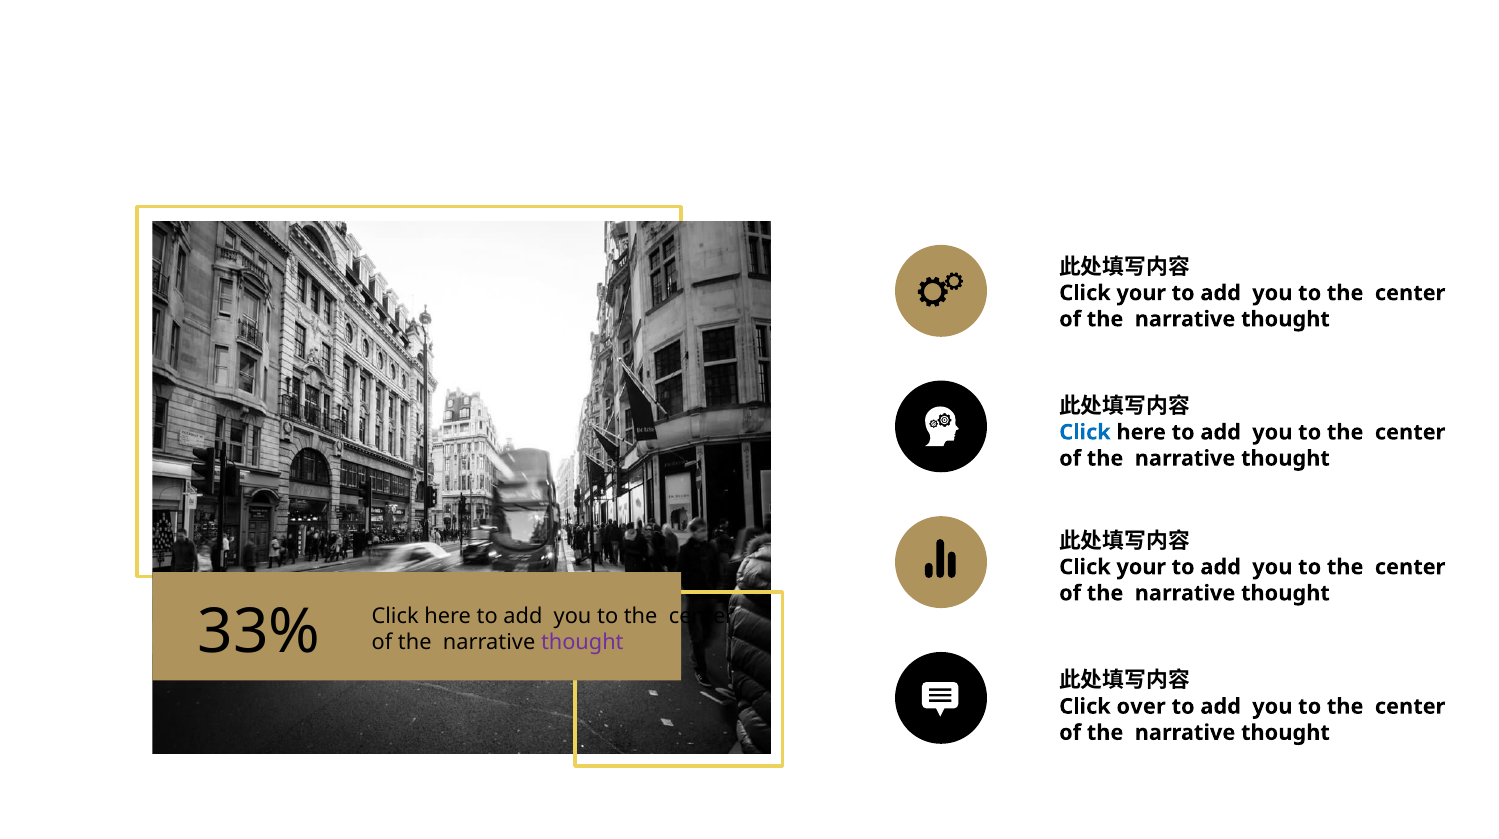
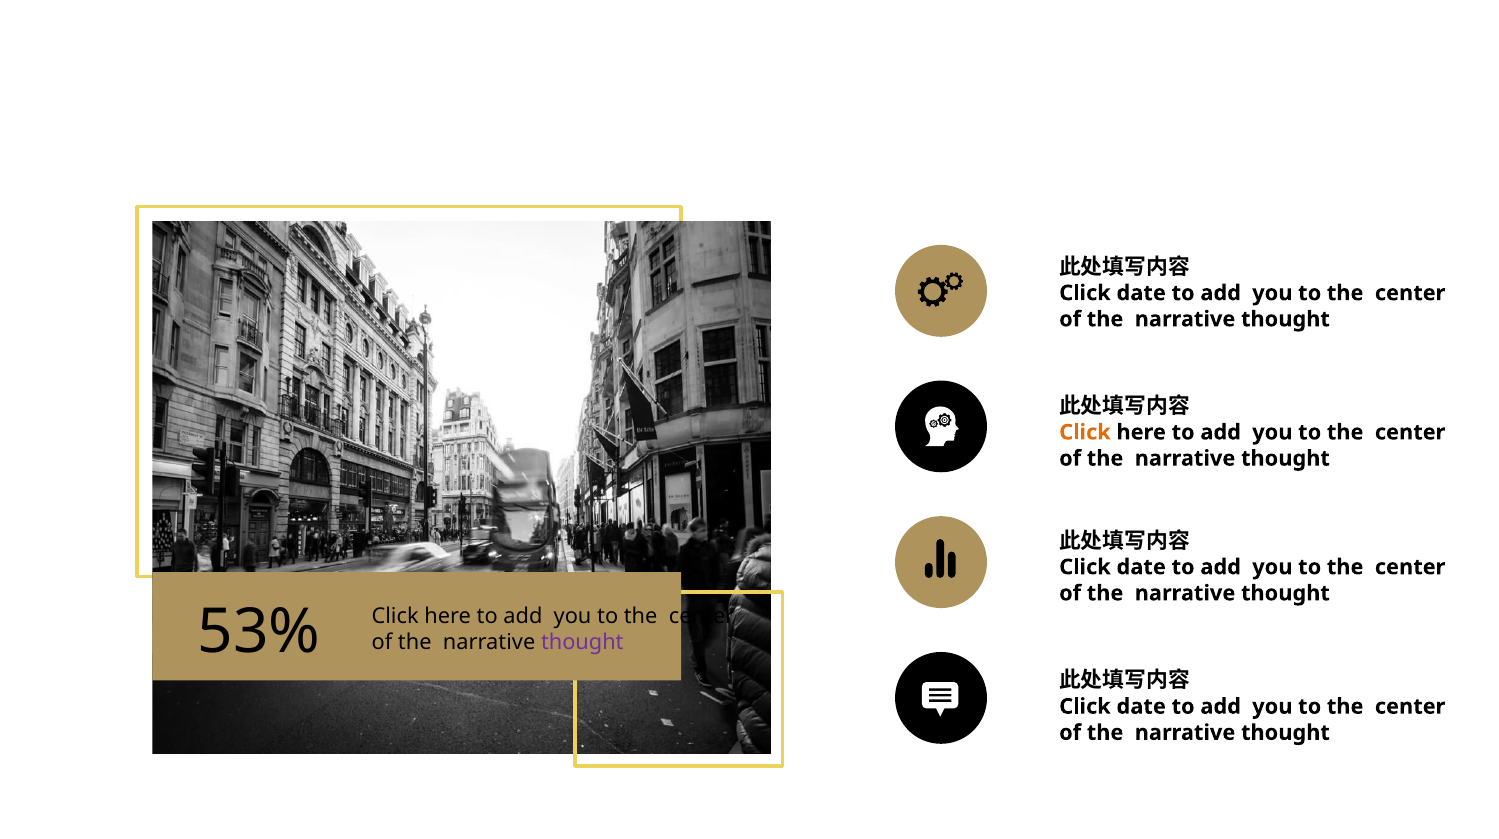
your: your -> date (1141, 293)
Click colour: blue -> orange (1085, 433)
your: your -> date (1141, 567)
33%: 33% -> 53% (259, 632)
over: over -> date (1141, 707)
